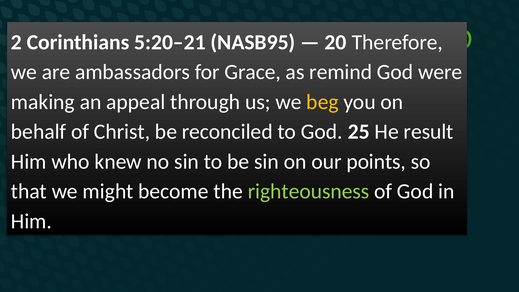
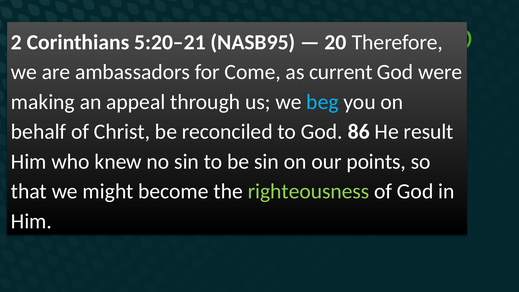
Grace: Grace -> Come (253, 72)
remind: remind -> current (341, 72)
beg colour: yellow -> light blue (322, 102)
25: 25 -> 86 (359, 132)
